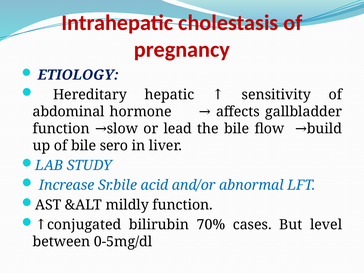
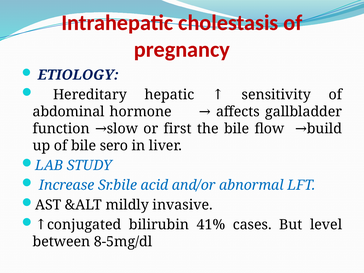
lead: lead -> first (178, 129)
mildly function: function -> invasive (183, 205)
70%: 70% -> 41% (211, 225)
0-5mg/dl: 0-5mg/dl -> 8-5mg/dl (123, 242)
